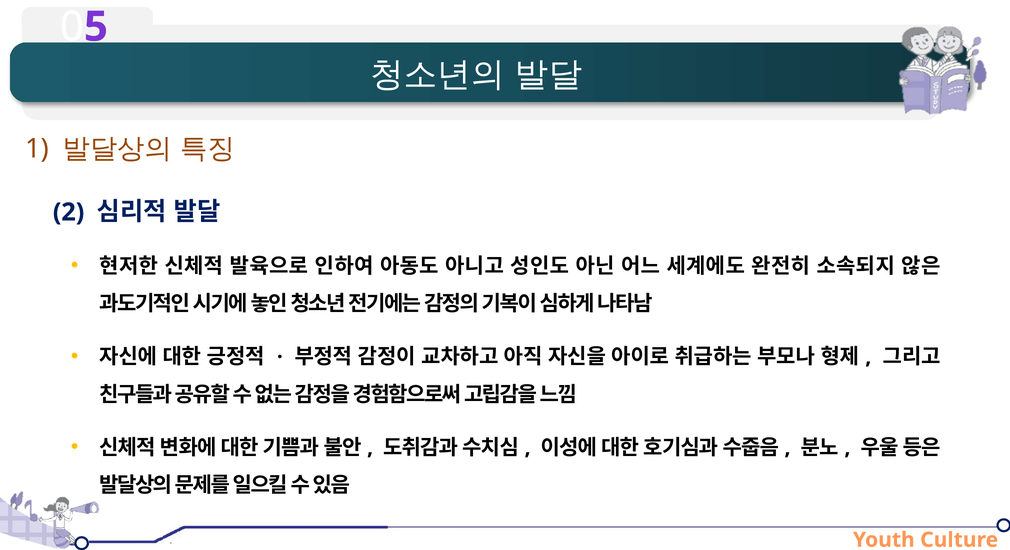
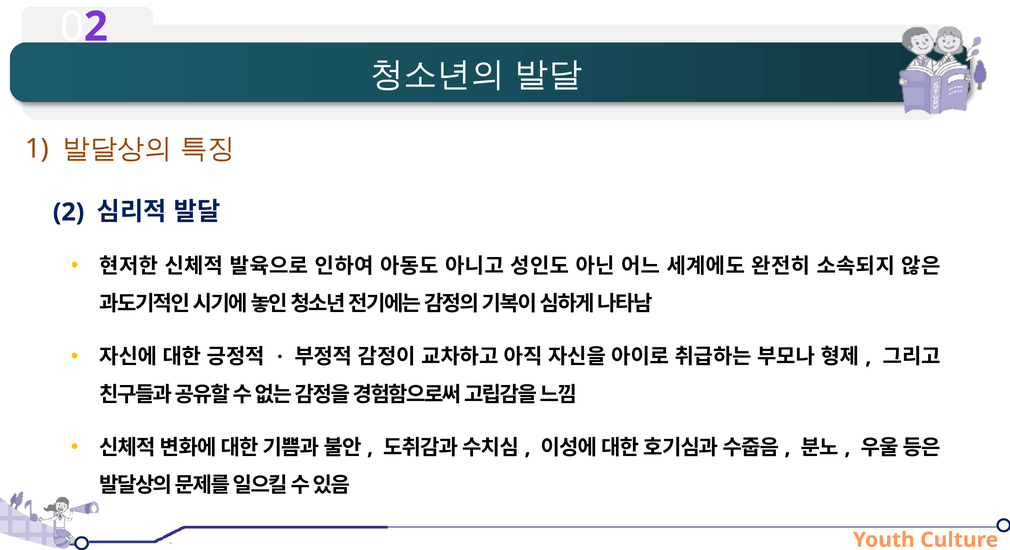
5: 5 -> 2 (96, 27)
